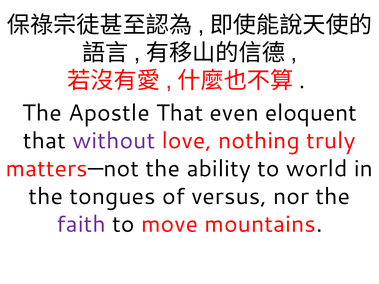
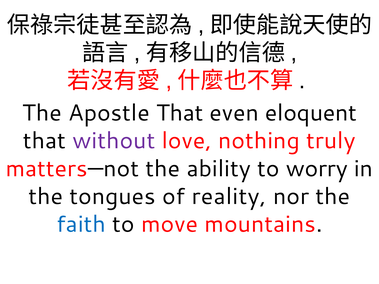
world: world -> worry (317, 169)
versus: versus -> reality (229, 197)
faith colour: purple -> blue (81, 224)
